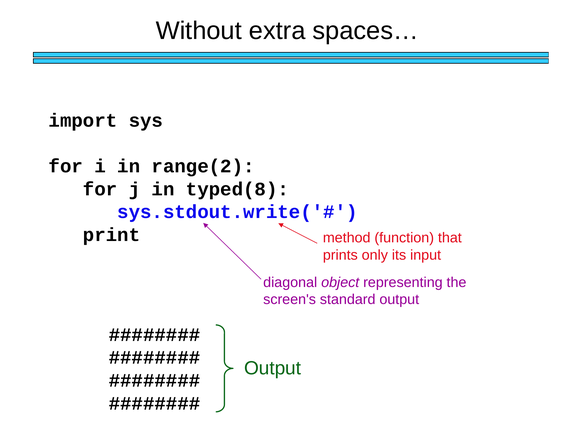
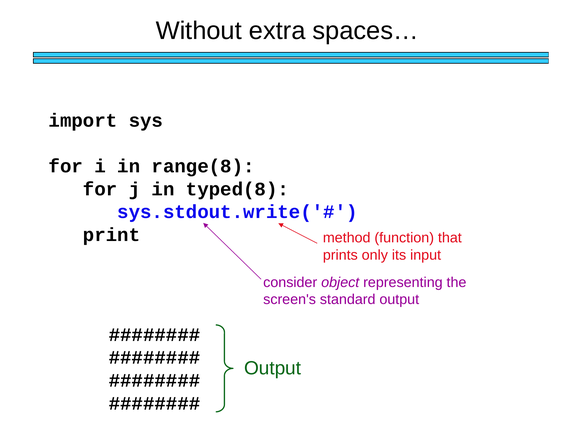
range(2: range(2 -> range(8 (203, 166)
diagonal: diagonal -> consider (290, 282)
